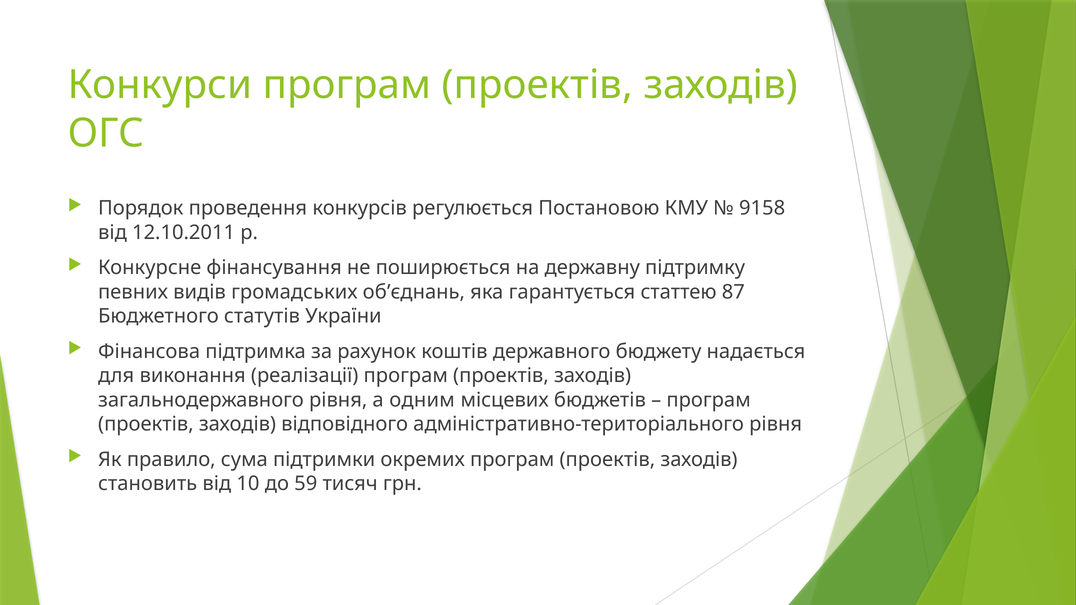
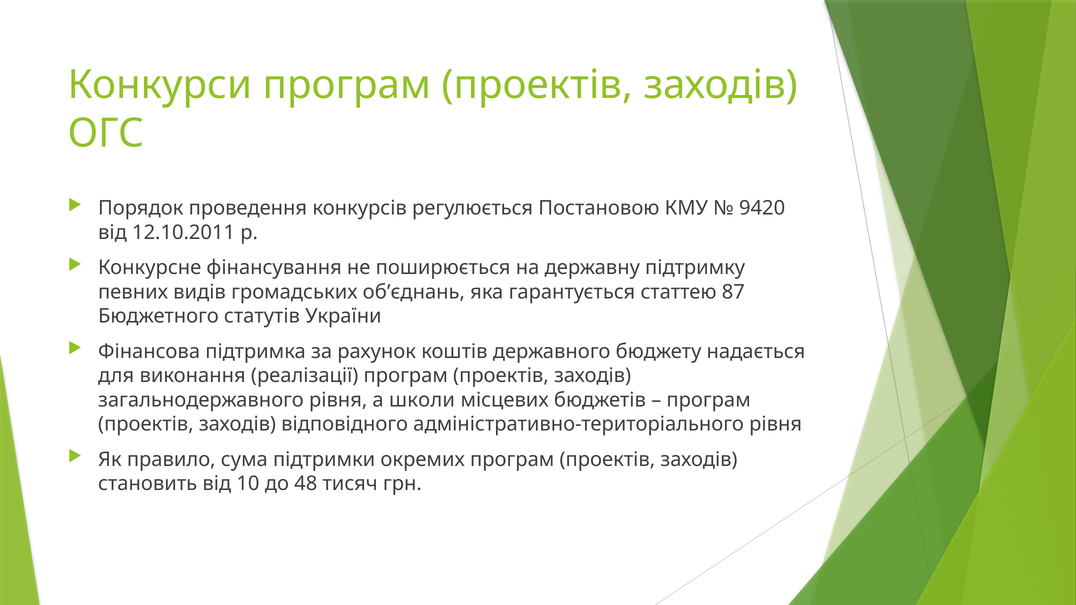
9158: 9158 -> 9420 (762, 208)
одним: одним -> школи (422, 400)
59: 59 -> 48 (306, 484)
